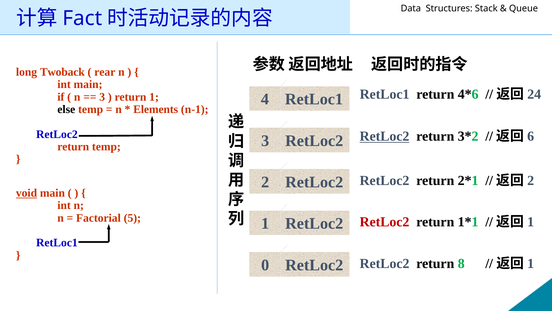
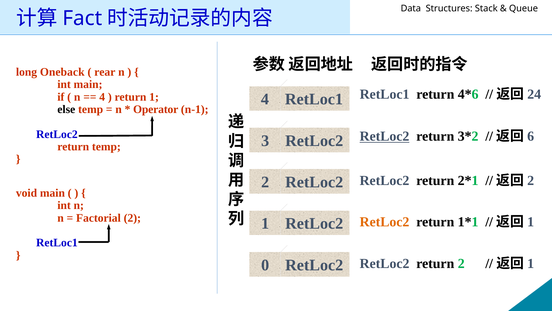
Twoback: Twoback -> Oneback (62, 72)
3: 3 -> 4 (102, 97)
Elements: Elements -> Operator (156, 109)
void underline: present -> none (27, 193)
Factorial 5: 5 -> 2 (132, 218)
RetLoc2 colour: red -> orange (385, 222)
return 8: 8 -> 2 (461, 263)
